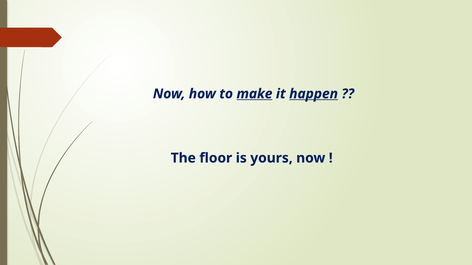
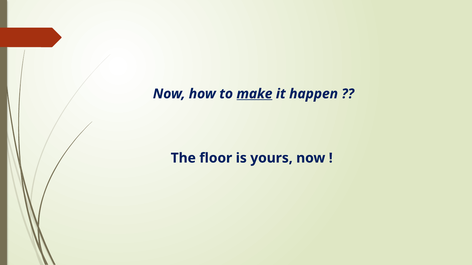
happen underline: present -> none (314, 94)
